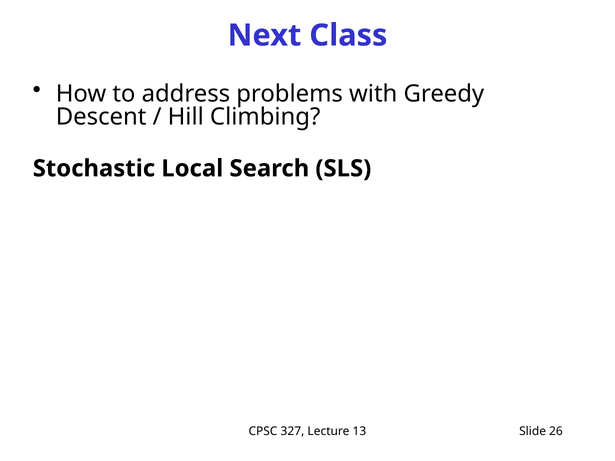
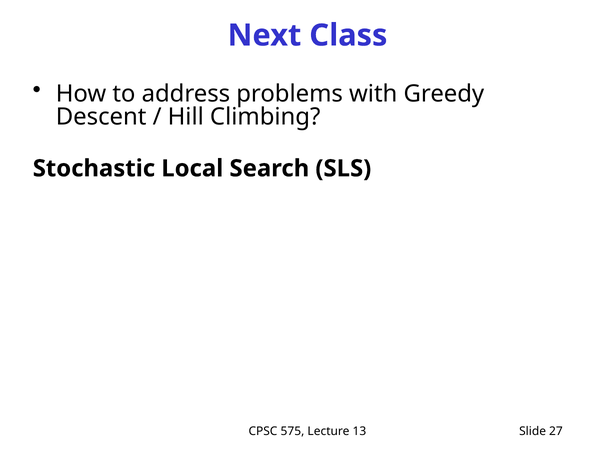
327: 327 -> 575 (292, 431)
26: 26 -> 27 (556, 431)
